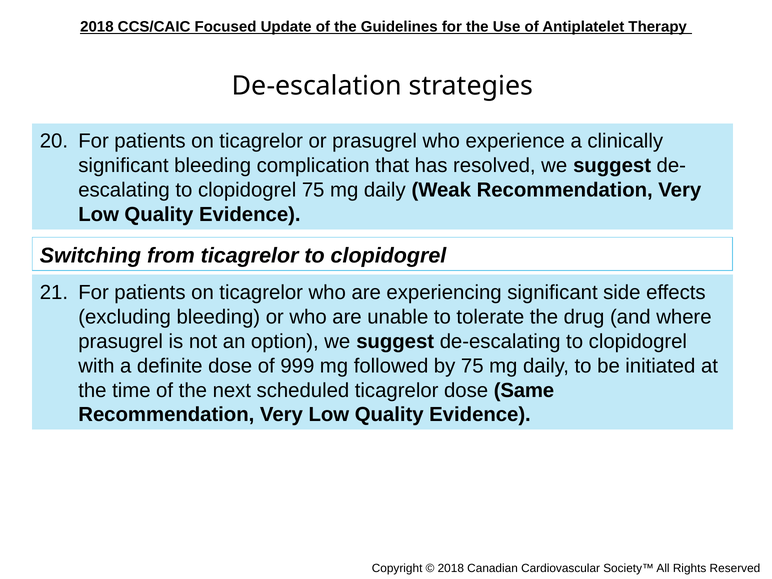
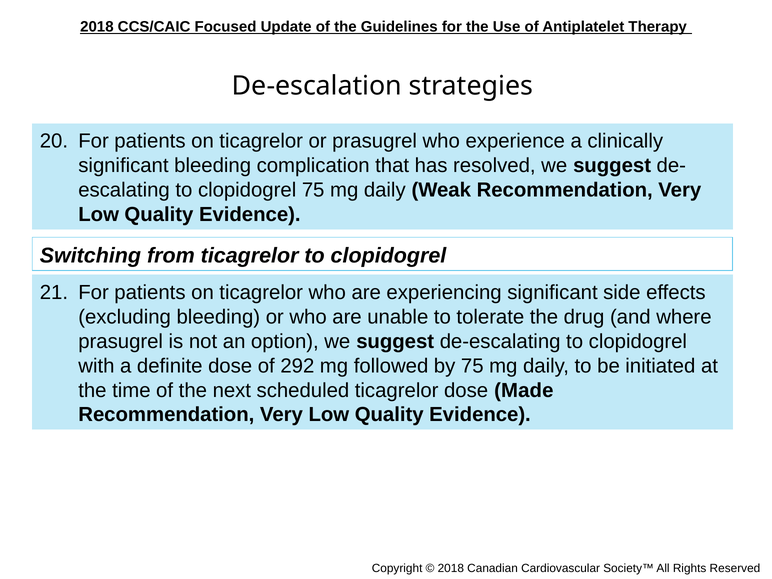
999: 999 -> 292 (297, 366)
Same: Same -> Made (524, 390)
